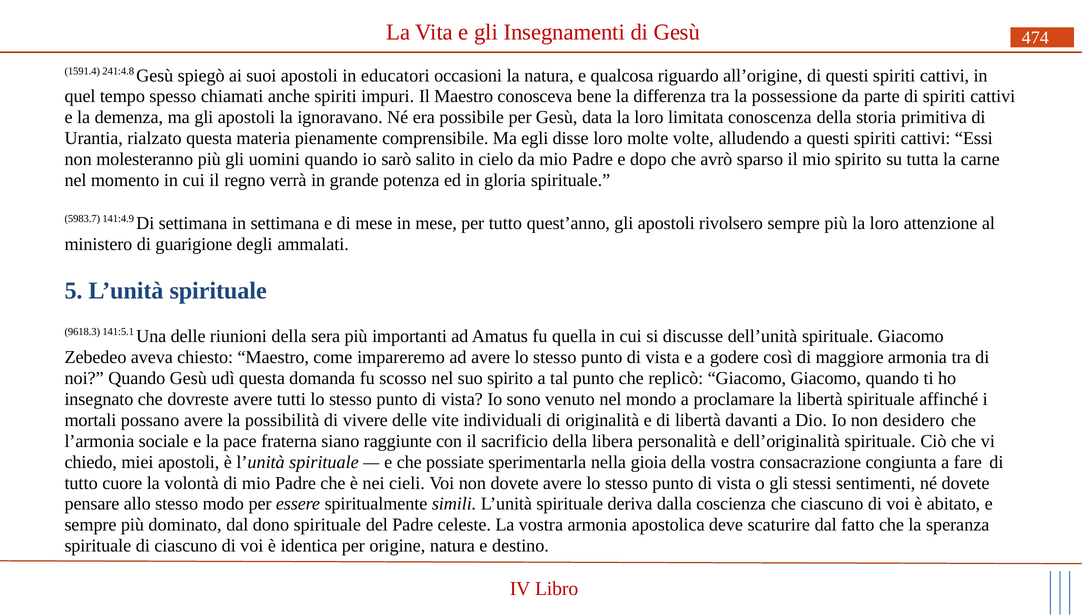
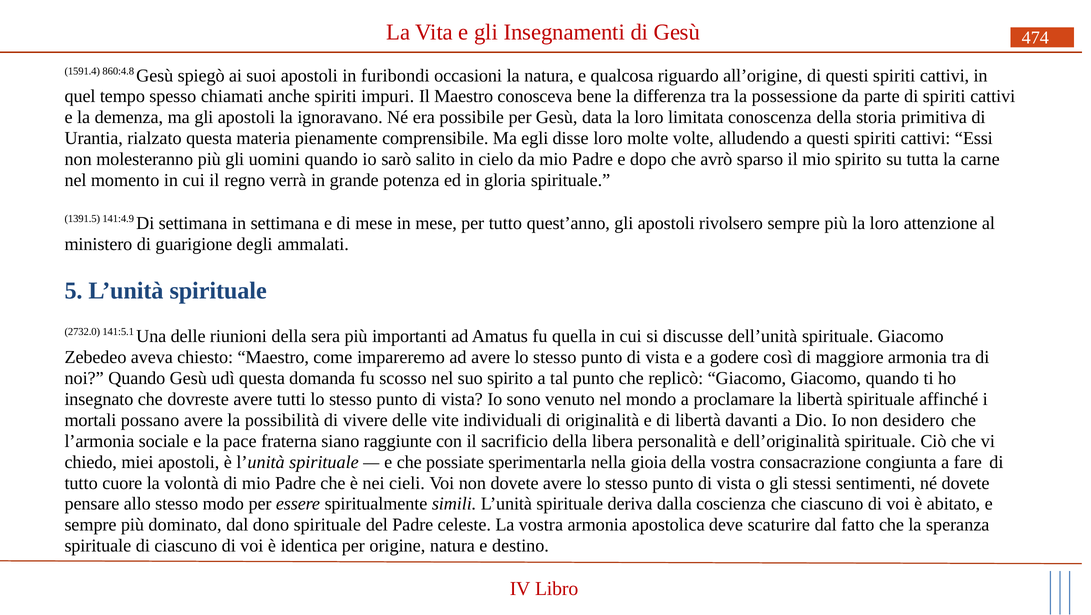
241:4.8: 241:4.8 -> 860:4.8 (118, 71)
educatori: educatori -> furibondi (395, 75)
5983.7: 5983.7 -> 1391.5 (82, 219)
9618.3: 9618.3 -> 2732.0 (82, 332)
